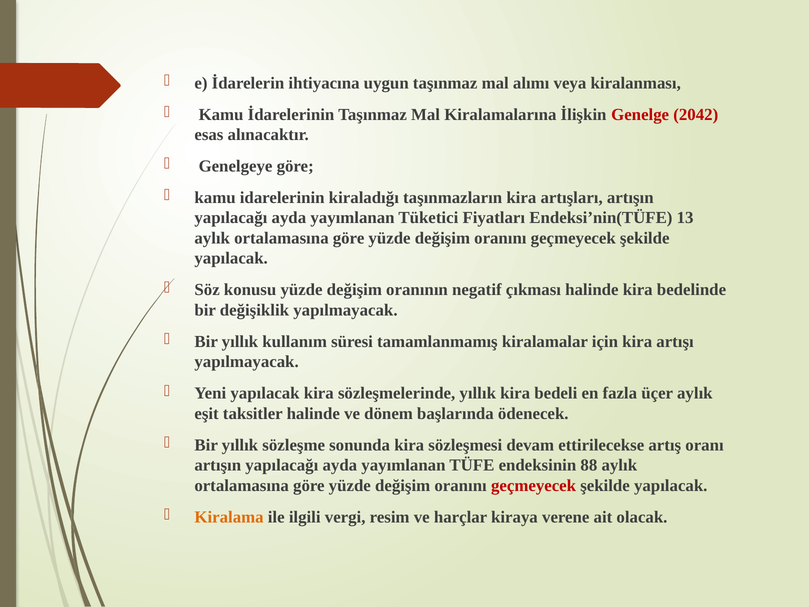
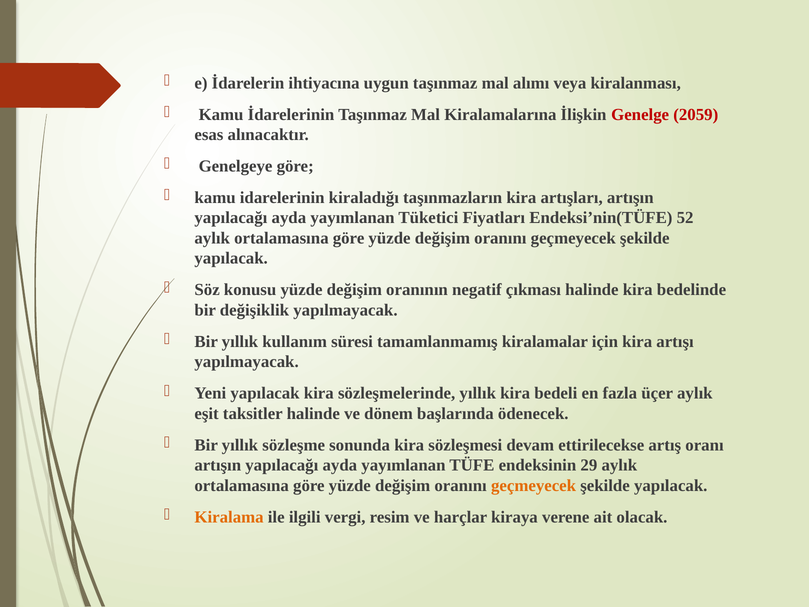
2042: 2042 -> 2059 (696, 114)
13: 13 -> 52 (685, 218)
88: 88 -> 29 (589, 465)
geçmeyecek colour: red -> orange (534, 485)
